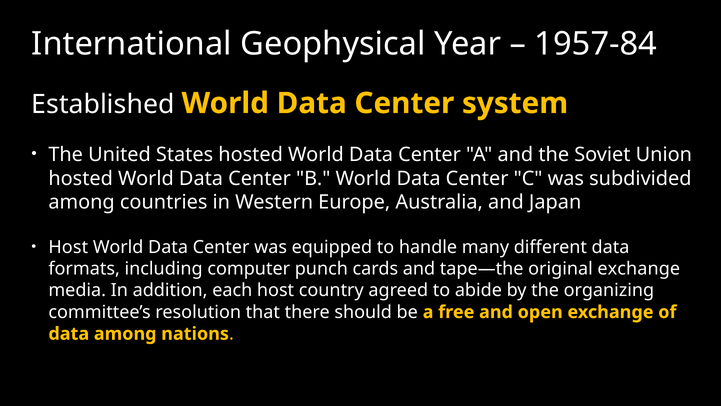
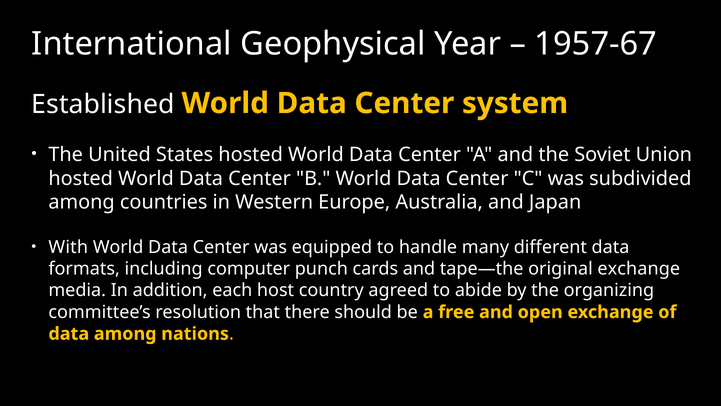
1957-84: 1957-84 -> 1957-67 (596, 44)
Host: Host -> With (68, 247)
